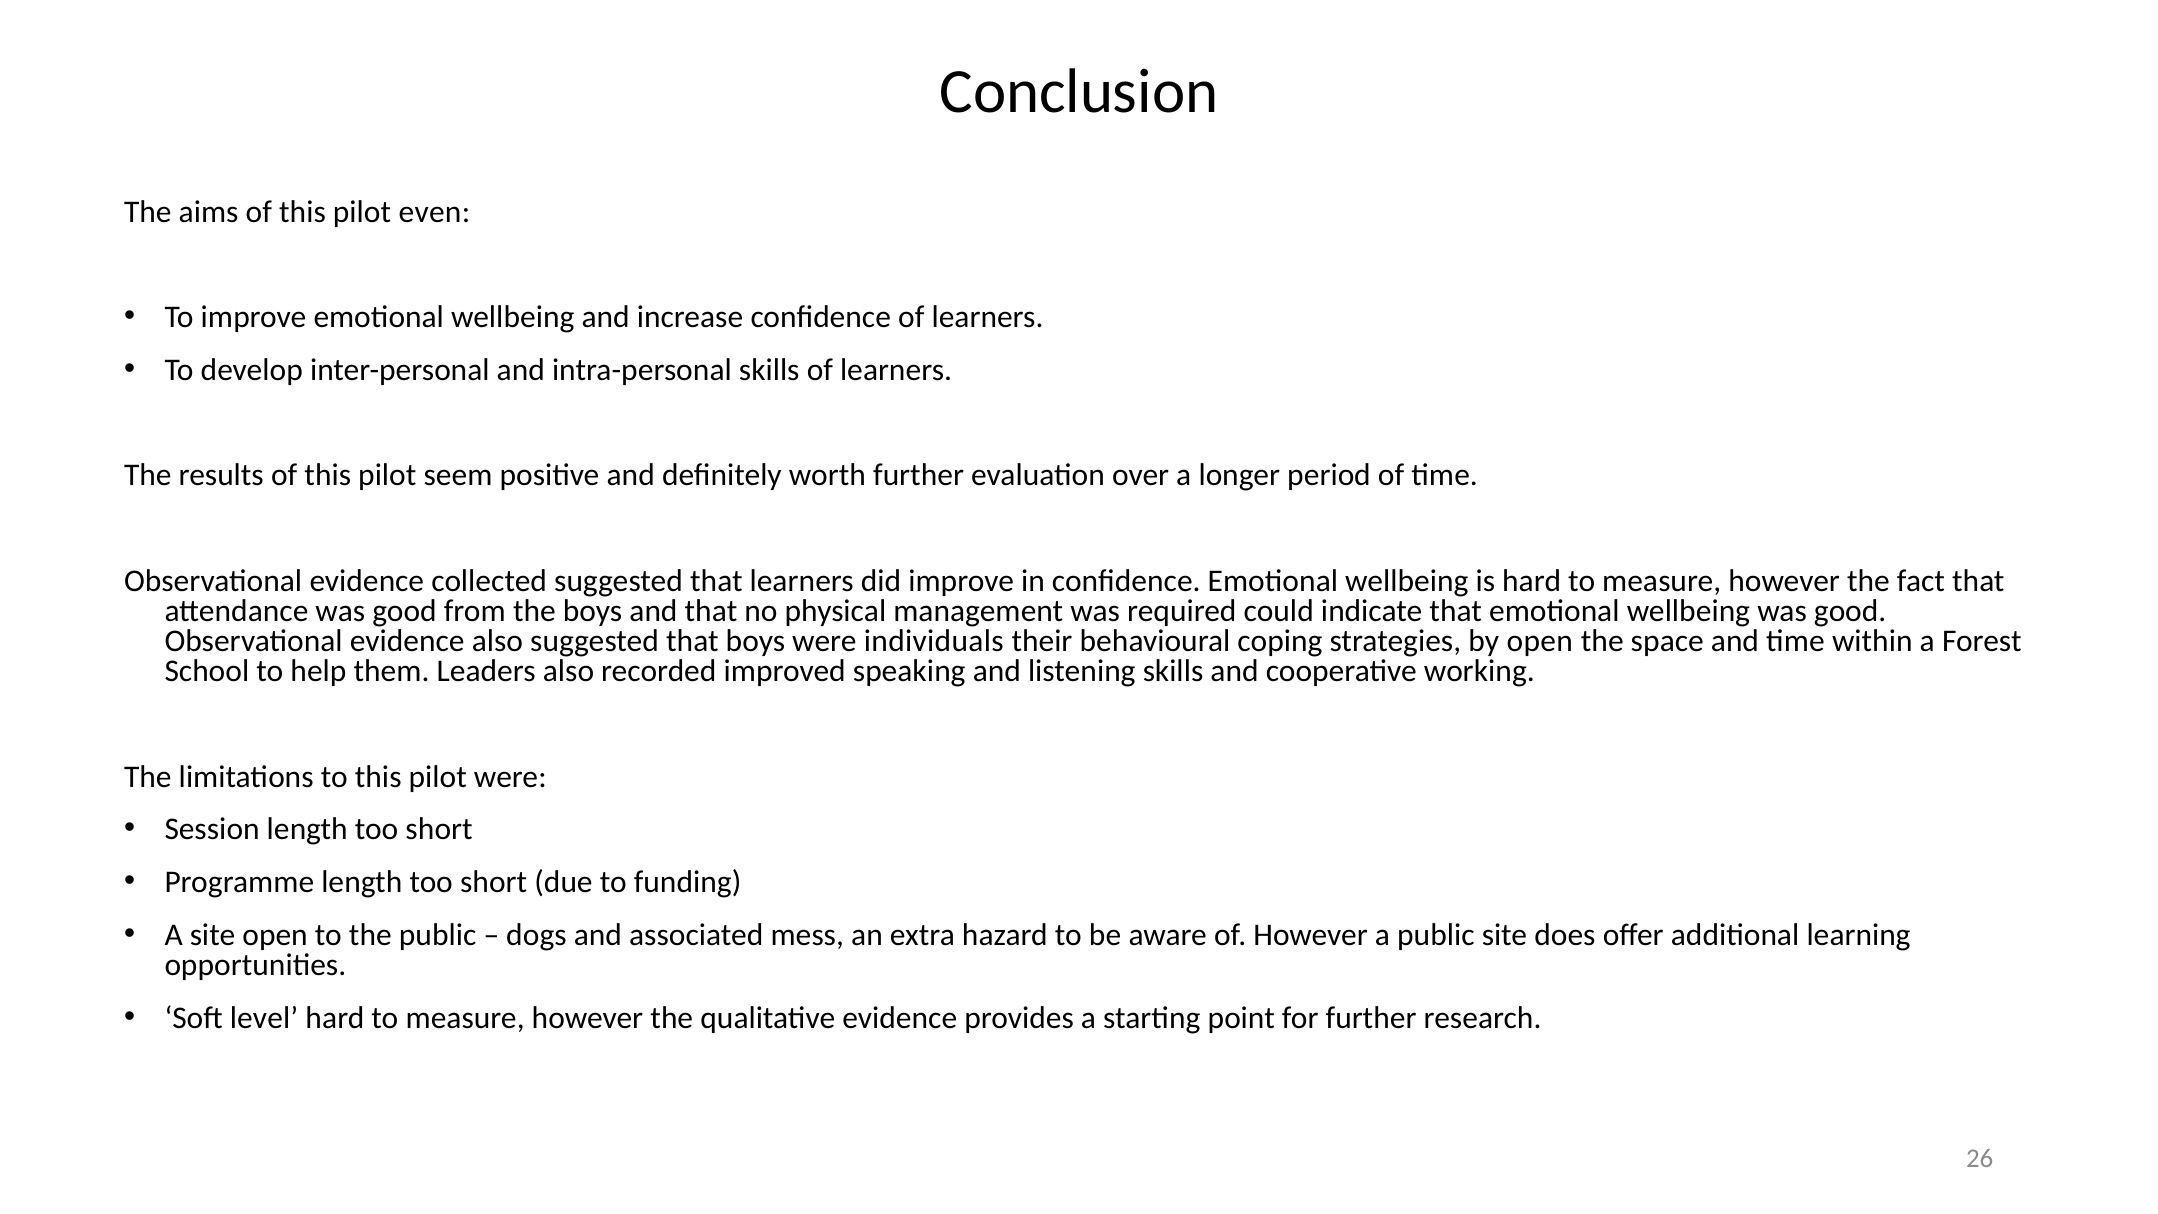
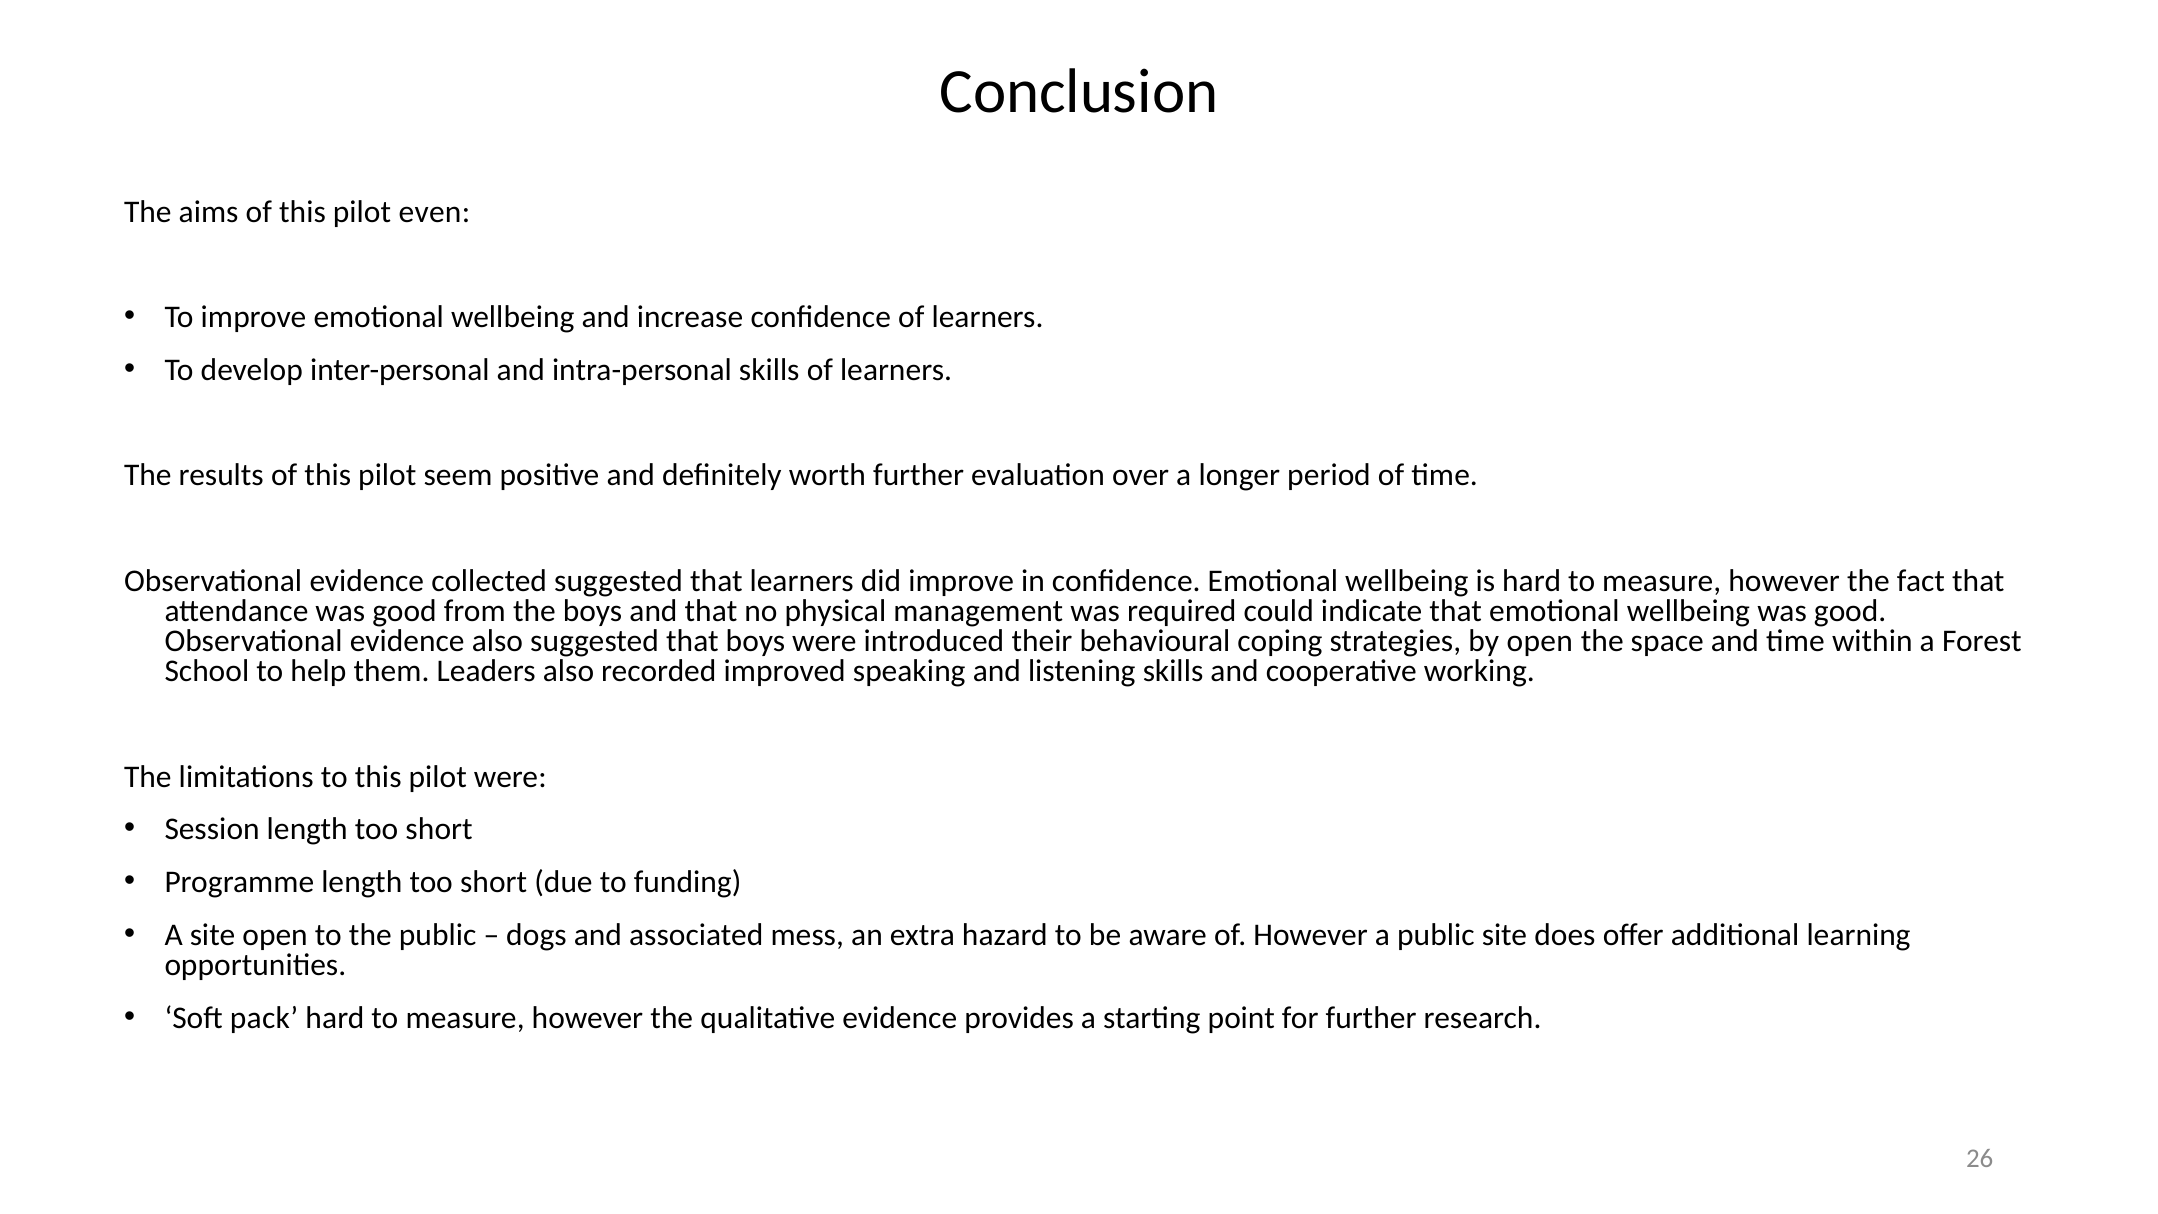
individuals: individuals -> introduced (934, 641)
level: level -> pack (264, 1018)
